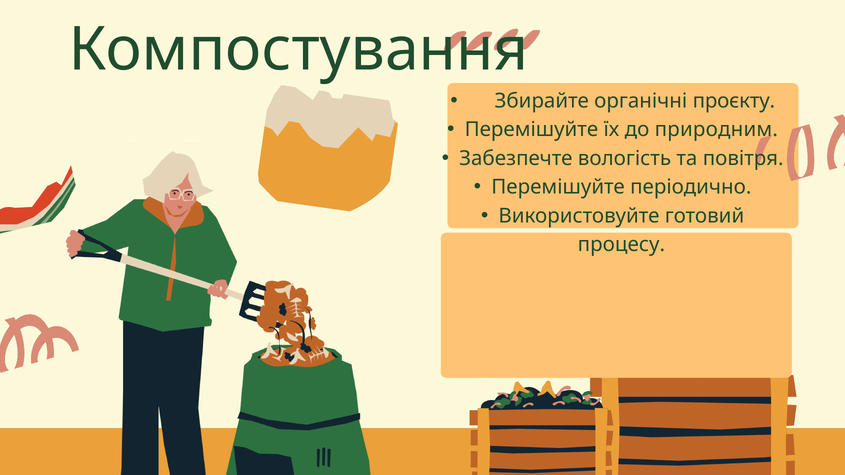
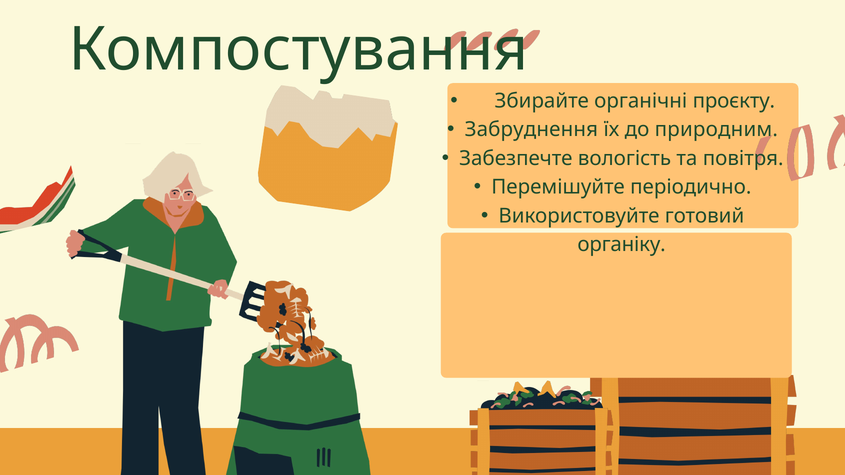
Перемішуйте: Перемішуйте -> Забруднення (531, 130)
процесу: процесу -> органіку (622, 245)
